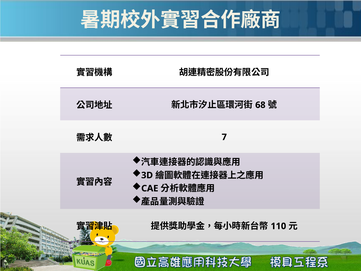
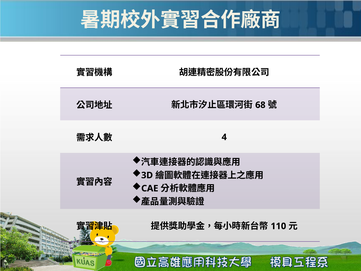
7: 7 -> 4 (224, 137)
